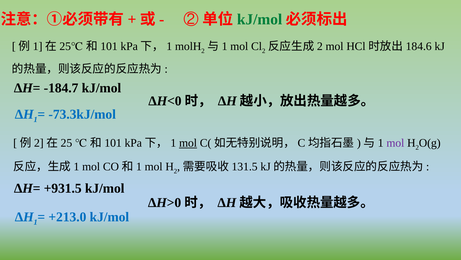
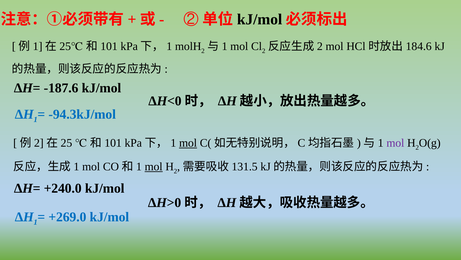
kJ/mol colour: green -> black (260, 19)
-184.7: -184.7 -> -187.6 (61, 88)
-73.3kJ/mol: -73.3kJ/mol -> -94.3kJ/mol (82, 114)
mol underline: none -> present (154, 166)
+931.5: +931.5 -> +240.0 (63, 188)
+213.0: +213.0 -> +269.0 (67, 216)
